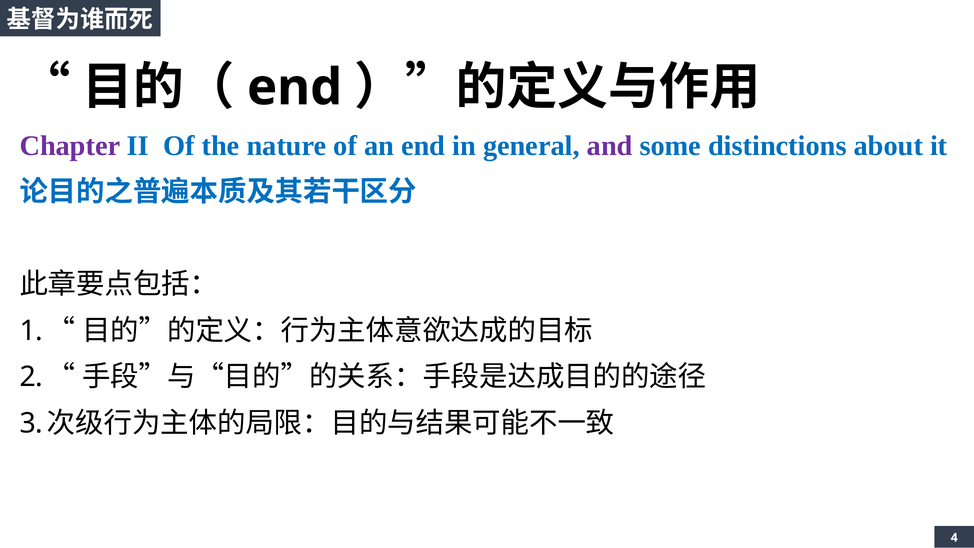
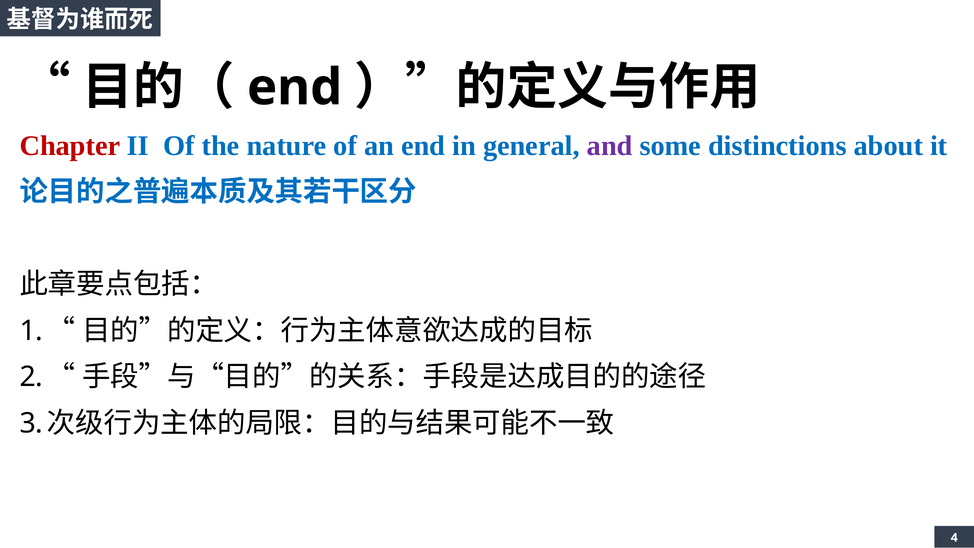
Chapter colour: purple -> red (70, 146)
